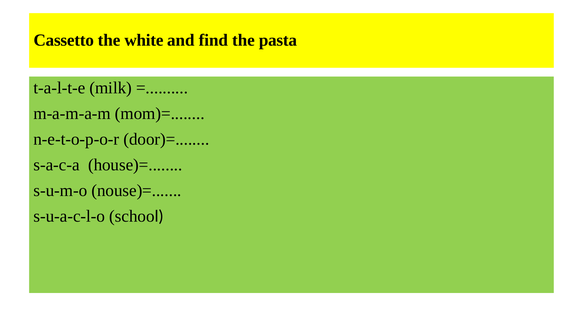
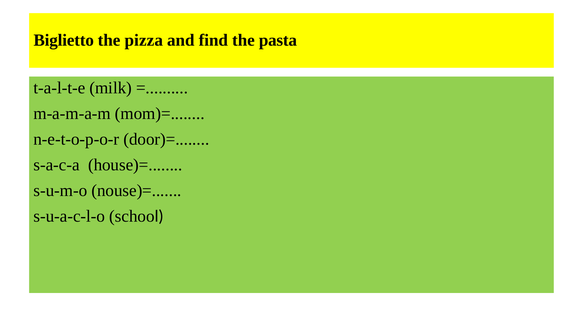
Cassetto: Cassetto -> Biglietto (64, 40)
white: white -> pizza (144, 40)
